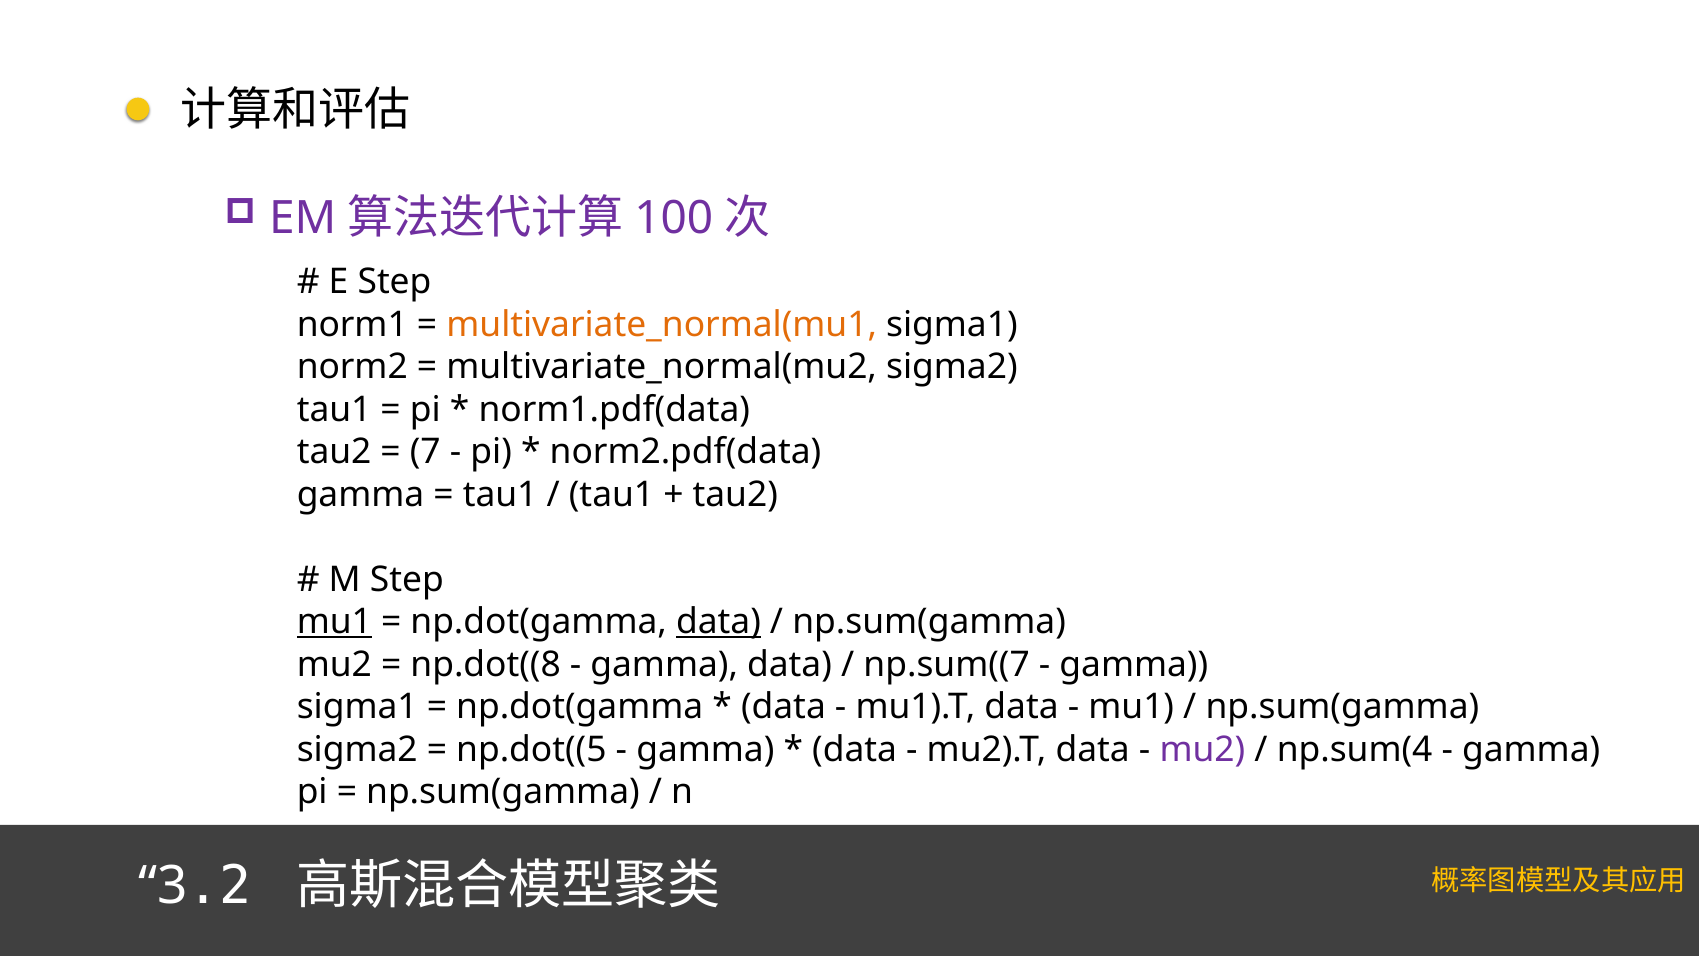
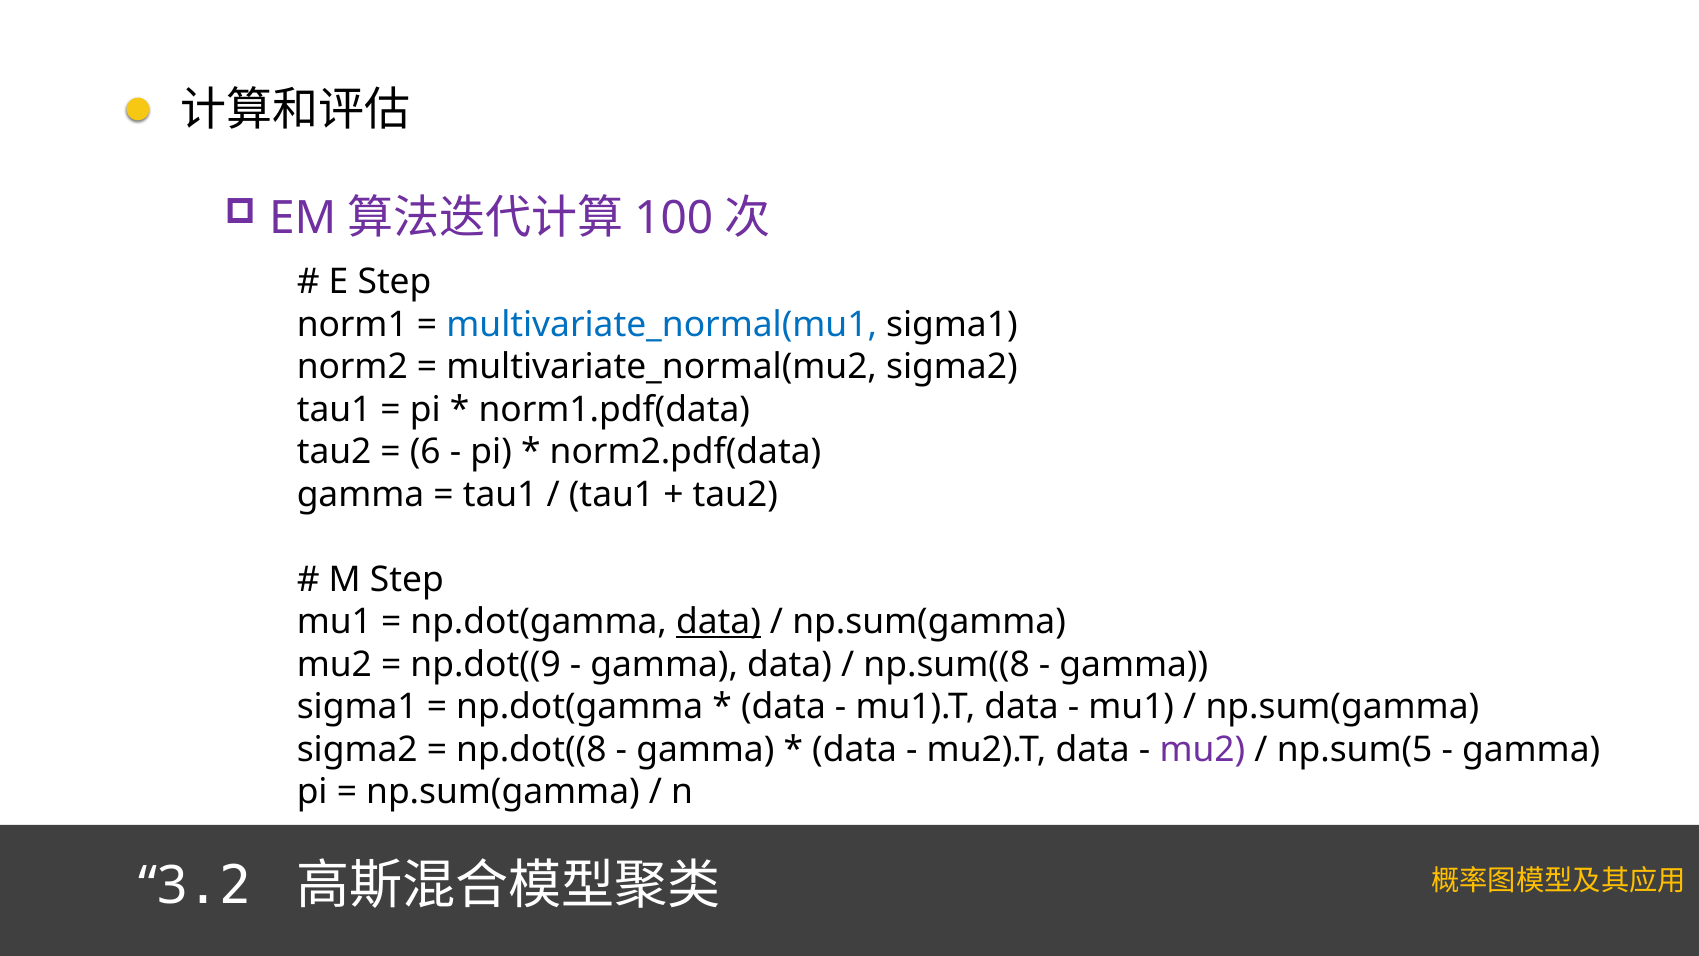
multivariate_normal(mu1 colour: orange -> blue (662, 324)
7: 7 -> 6 (425, 452)
mu1 underline: present -> none (334, 622)
np.dot((8: np.dot((8 -> np.dot((9 (486, 664)
np.sum((7: np.sum((7 -> np.sum((8 (947, 664)
np.dot((5: np.dot((5 -> np.dot((8 (531, 749)
np.sum(4: np.sum(4 -> np.sum(5 (1355, 749)
